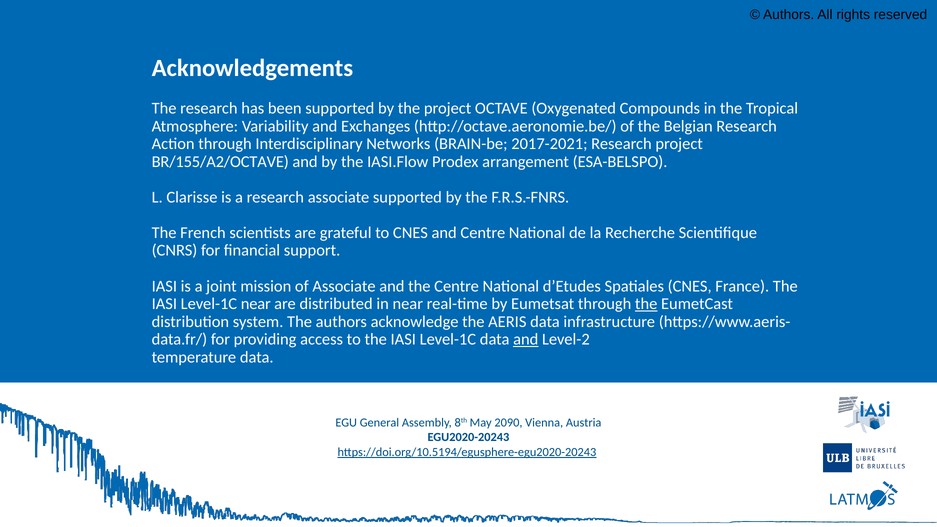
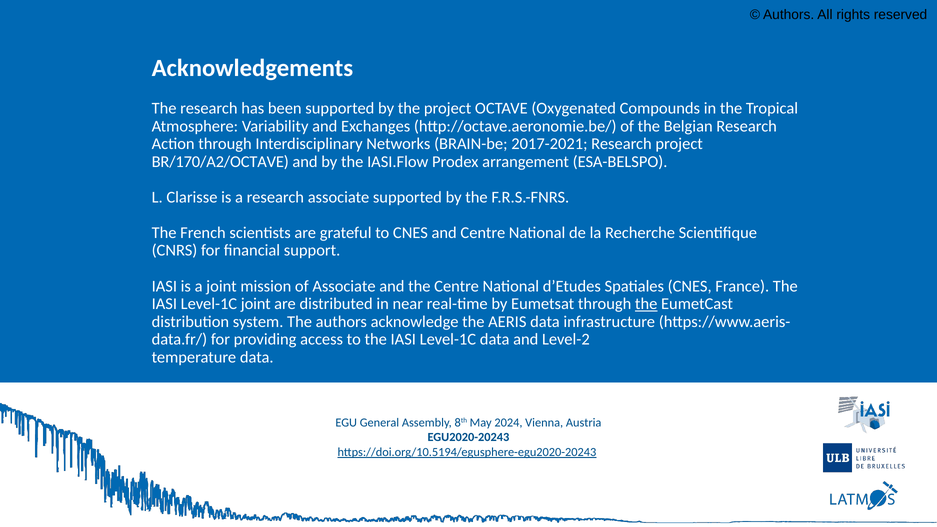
BR/155/A2/OCTAVE: BR/155/A2/OCTAVE -> BR/170/A2/OCTAVE (220, 162)
Level-1C near: near -> joint (256, 304)
and underline: present -> none (526, 339)
2090: 2090 -> 2024 (508, 422)
